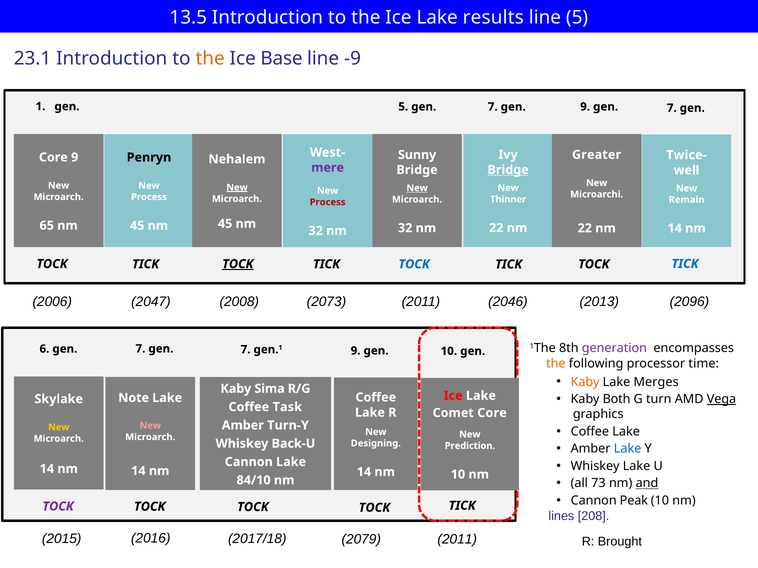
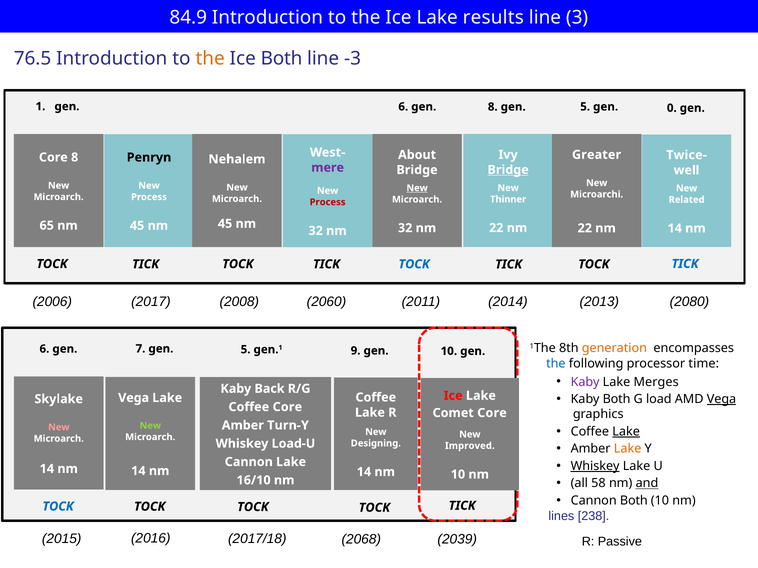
13.5: 13.5 -> 84.9 (188, 18)
line 5: 5 -> 3 (577, 18)
23.1: 23.1 -> 76.5 (33, 59)
Ice Base: Base -> Both (282, 59)
-9: -9 -> -3 (353, 59)
gen 5: 5 -> 6 (403, 107)
7: 7 -> 8 (493, 107)
9: 9 -> 5 (585, 107)
7: 7 -> 0 (672, 108)
Sunny: Sunny -> About (417, 155)
Core 9: 9 -> 8 (75, 157)
New underline: present -> none (237, 188)
Remain: Remain -> Related (687, 200)
TOCK underline: present -> none (238, 264)
2047: 2047 -> 2017 (151, 302)
2073: 2073 -> 2060 (326, 302)
2046: 2046 -> 2014 (508, 302)
2096: 2096 -> 2080 (689, 302)
generation colour: purple -> orange (614, 349)
7 gen 7: 7 -> 5 (246, 350)
the colour: orange -> blue (556, 364)
Kaby colour: orange -> purple (585, 382)
Sima: Sima -> Back (270, 389)
turn: turn -> load (659, 399)
Note: Note -> Vega (134, 398)
Coffee Task: Task -> Core (287, 407)
New colour: pink -> light green (150, 426)
Lake underline: none -> present (626, 432)
New colour: yellow -> pink (59, 428)
Back-U: Back-U -> Load-U (293, 444)
Lake colour: blue -> orange (628, 449)
Prediction: Prediction -> Improved (470, 446)
Whiskey underline: none -> present (595, 466)
73: 73 -> 58 (598, 484)
84/10: 84/10 -> 16/10 (254, 481)
Cannon Peak: Peak -> Both (634, 501)
TOCK colour: purple -> blue (58, 507)
208: 208 -> 238 (594, 517)
2079: 2079 -> 2068 (361, 540)
Brought: Brought -> Passive (620, 542)
2011: 2011 -> 2039 (457, 540)
